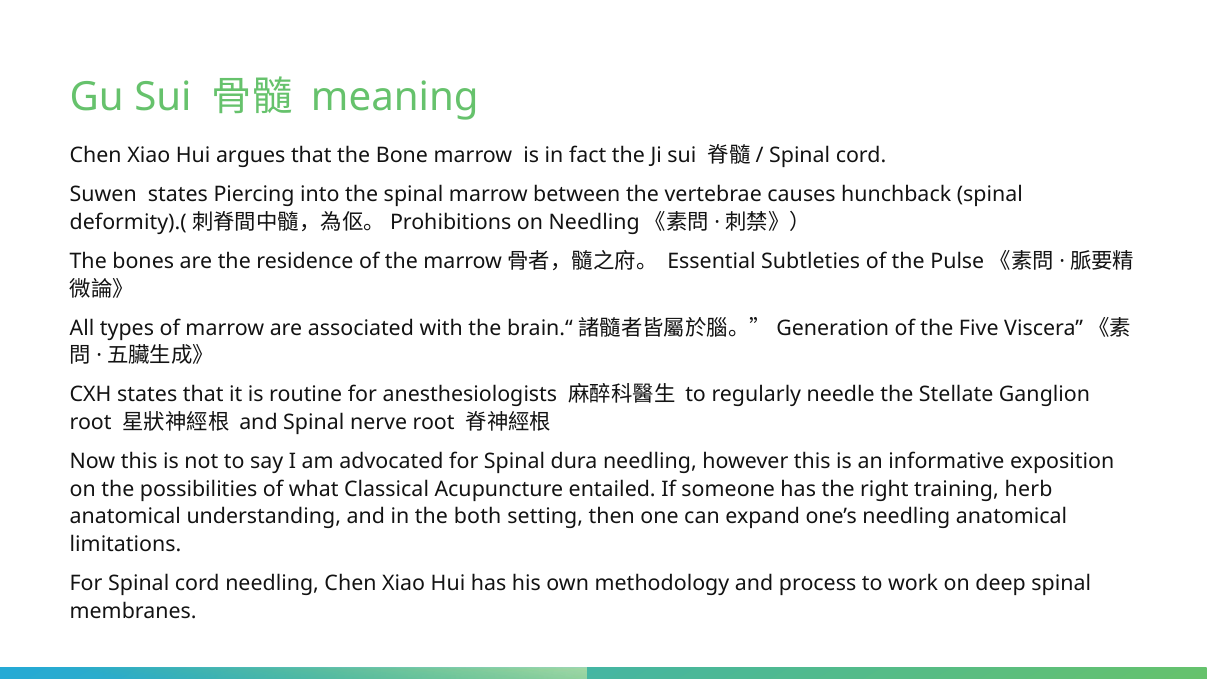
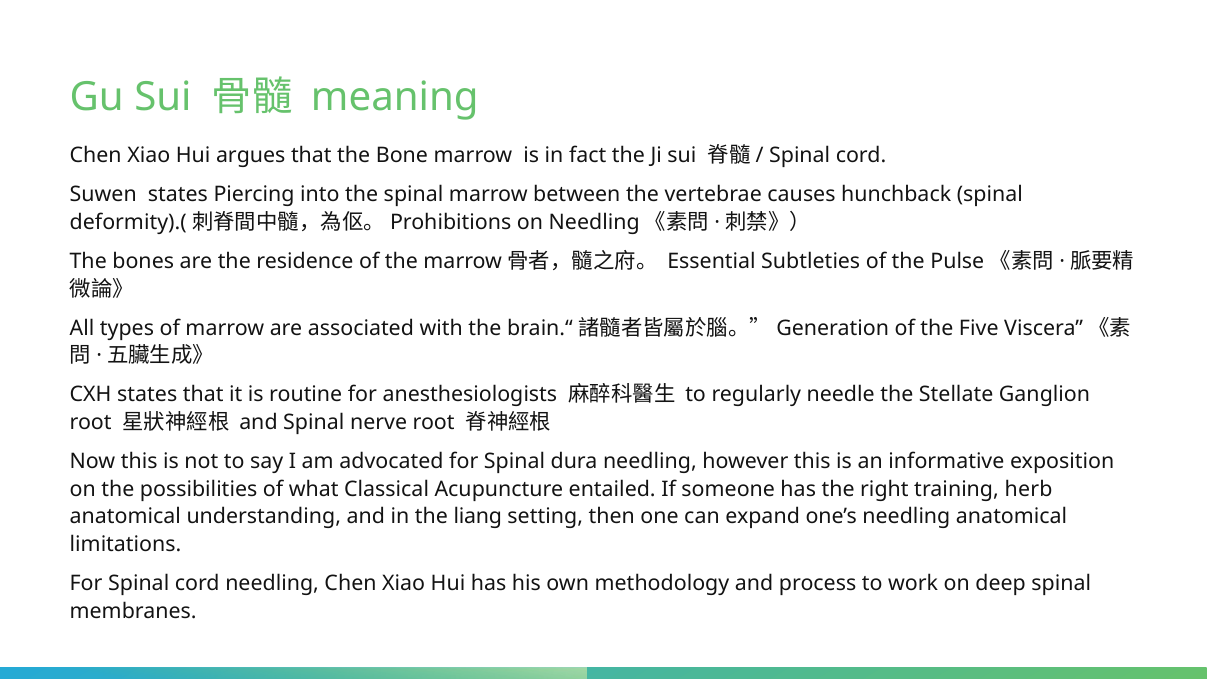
both: both -> liang (478, 517)
